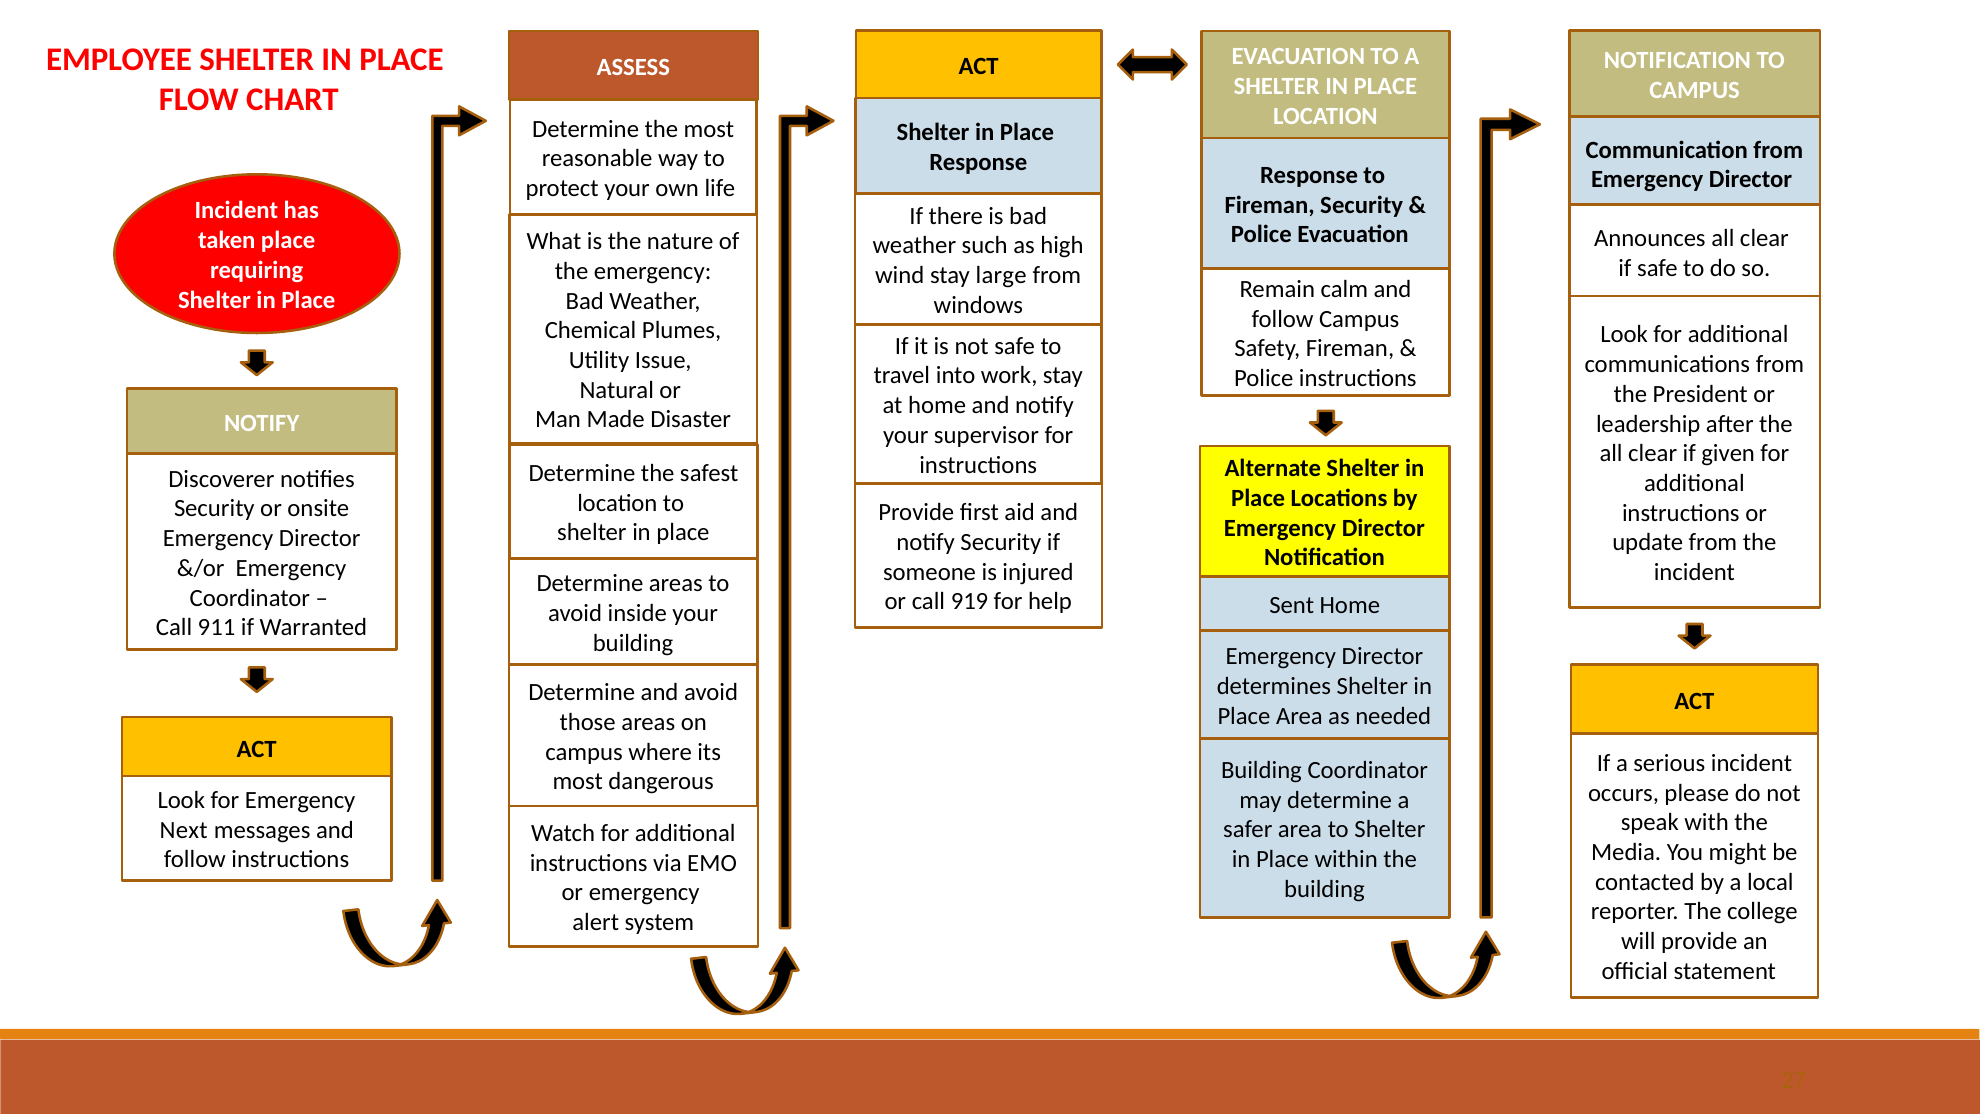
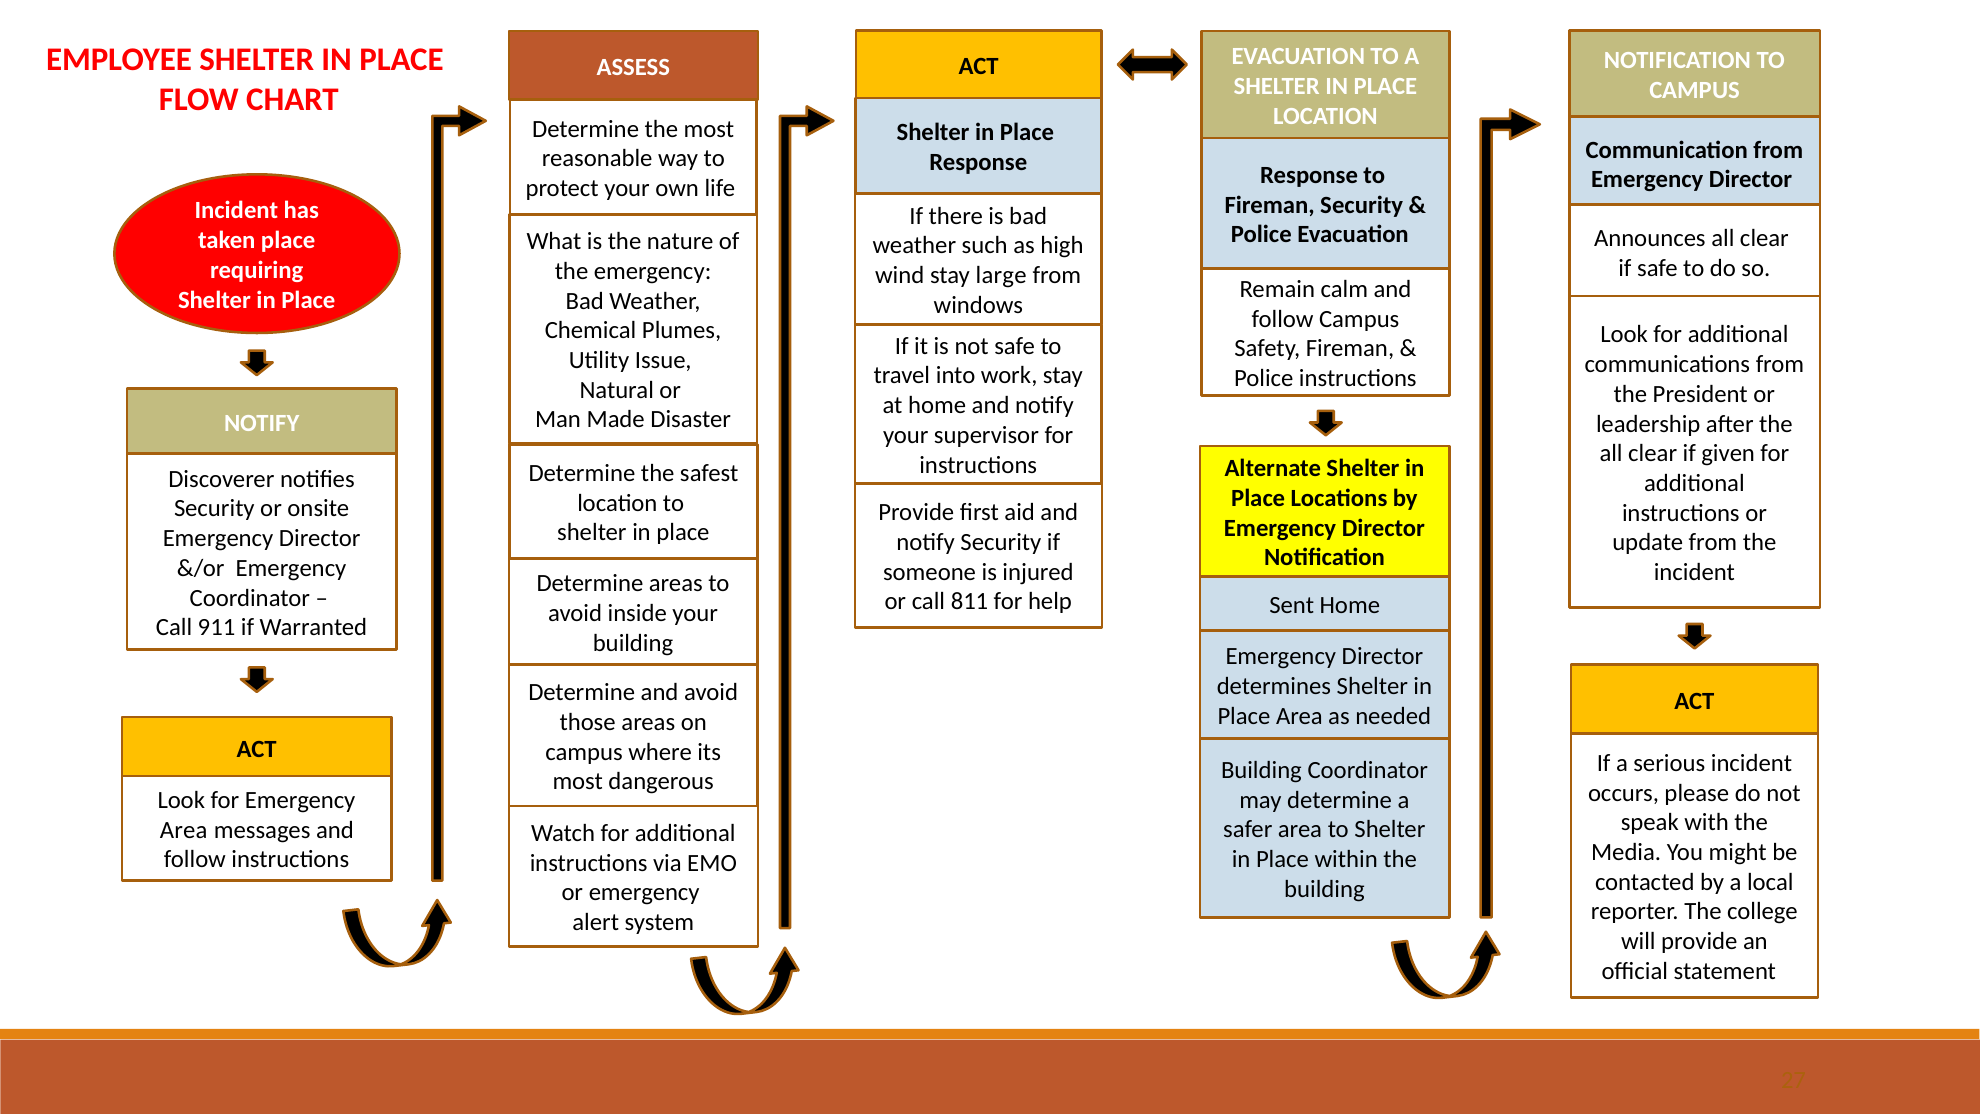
919: 919 -> 811 (970, 602)
Next: Next -> Area (184, 830)
